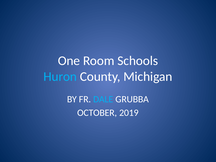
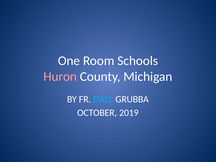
Huron colour: light blue -> pink (60, 77)
